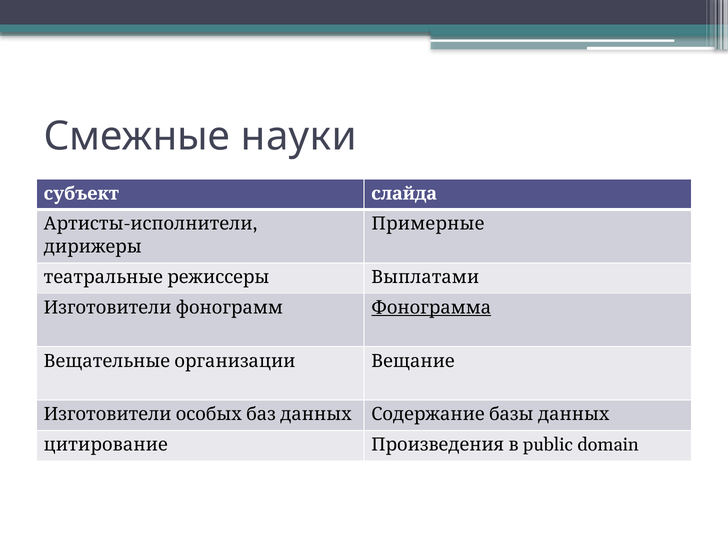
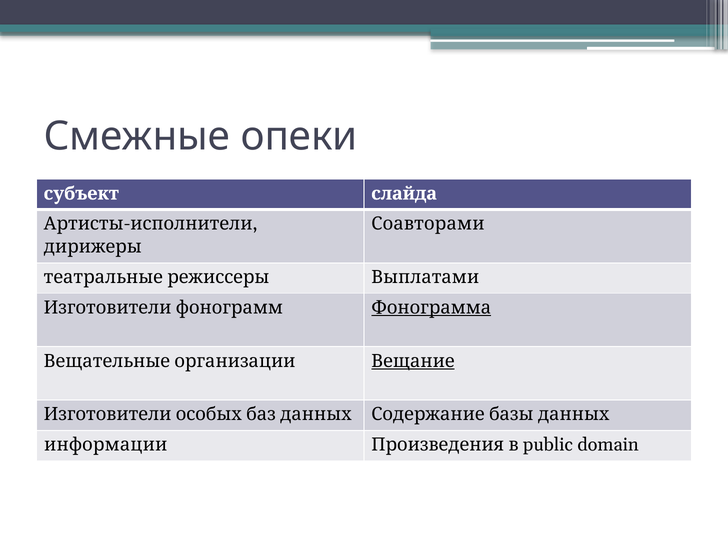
науки: науки -> опеки (299, 136)
Примерные: Примерные -> Соавторами (428, 224)
Вещание underline: none -> present (413, 361)
цитирование: цитирование -> информации (106, 445)
